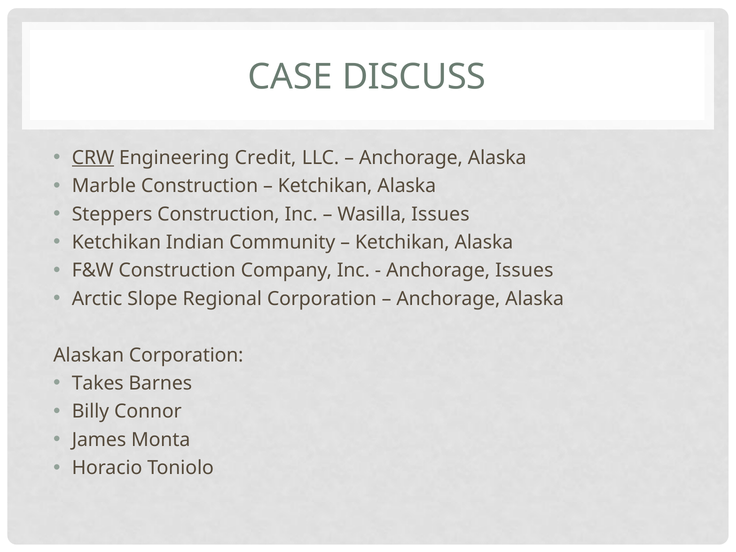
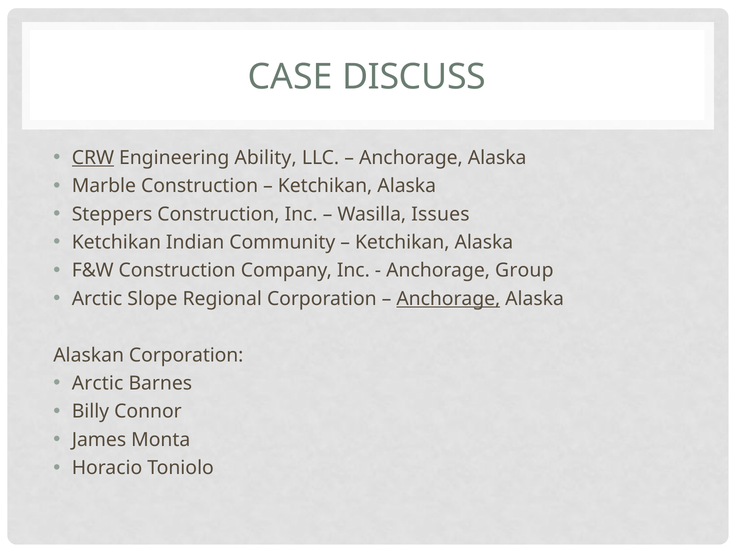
Credit: Credit -> Ability (266, 158)
Anchorage Issues: Issues -> Group (524, 271)
Anchorage underline: none -> present (448, 299)
Takes: Takes -> Arctic (98, 383)
